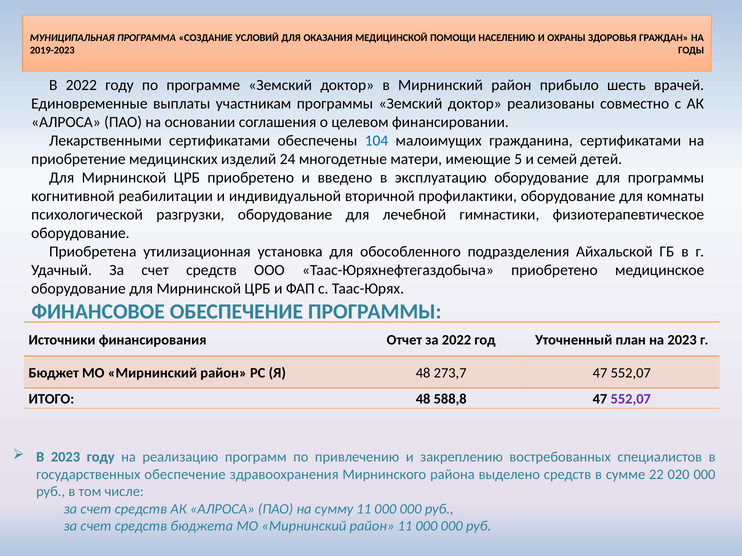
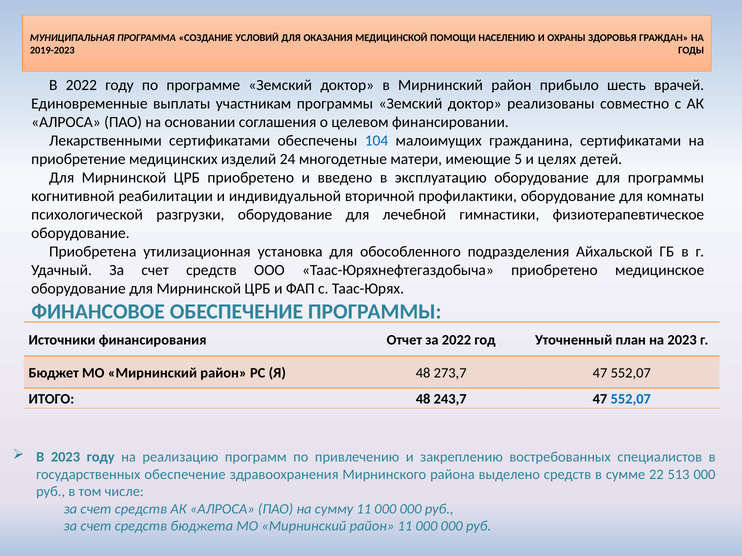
семей: семей -> целях (557, 159)
588,8: 588,8 -> 243,7 (450, 399)
552,07 colour: purple -> blue (631, 399)
020: 020 -> 513 (679, 475)
